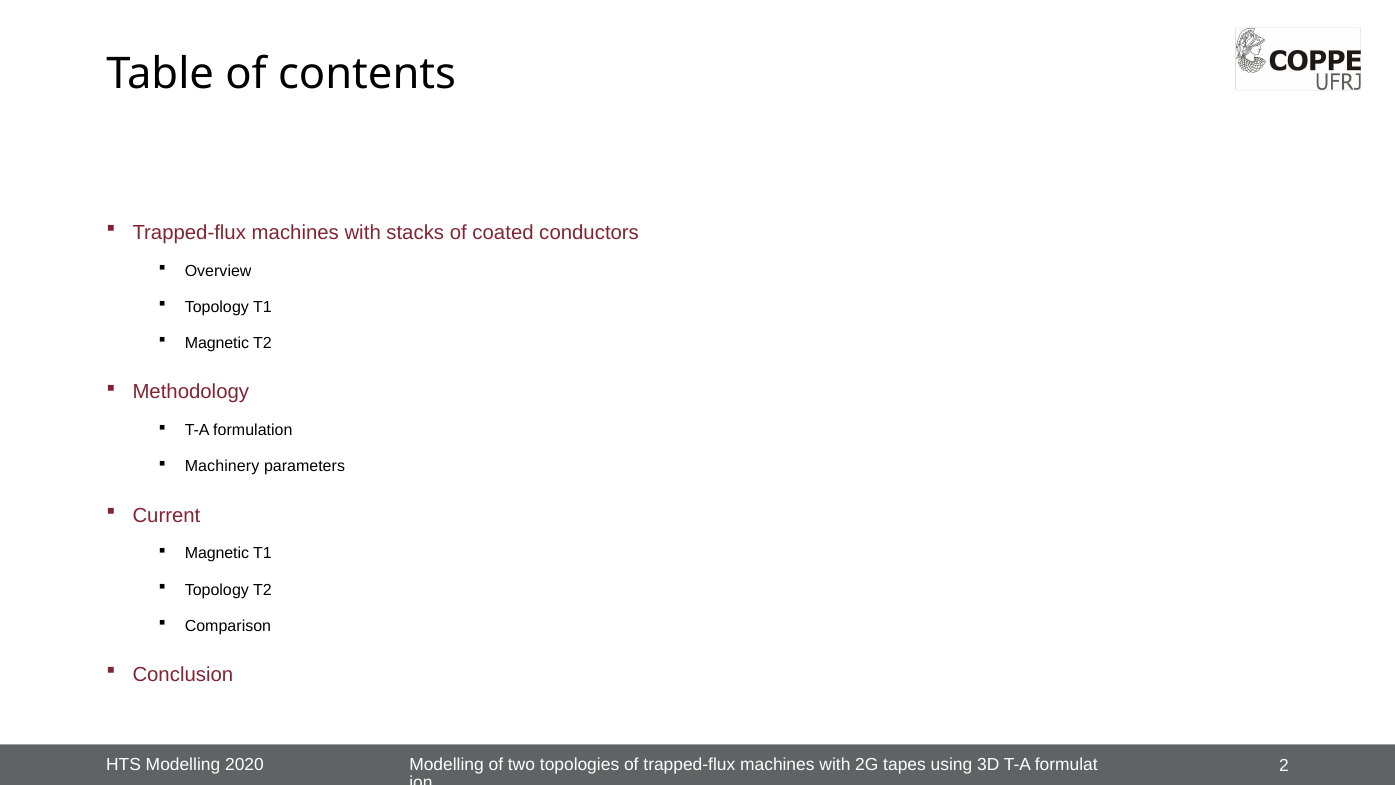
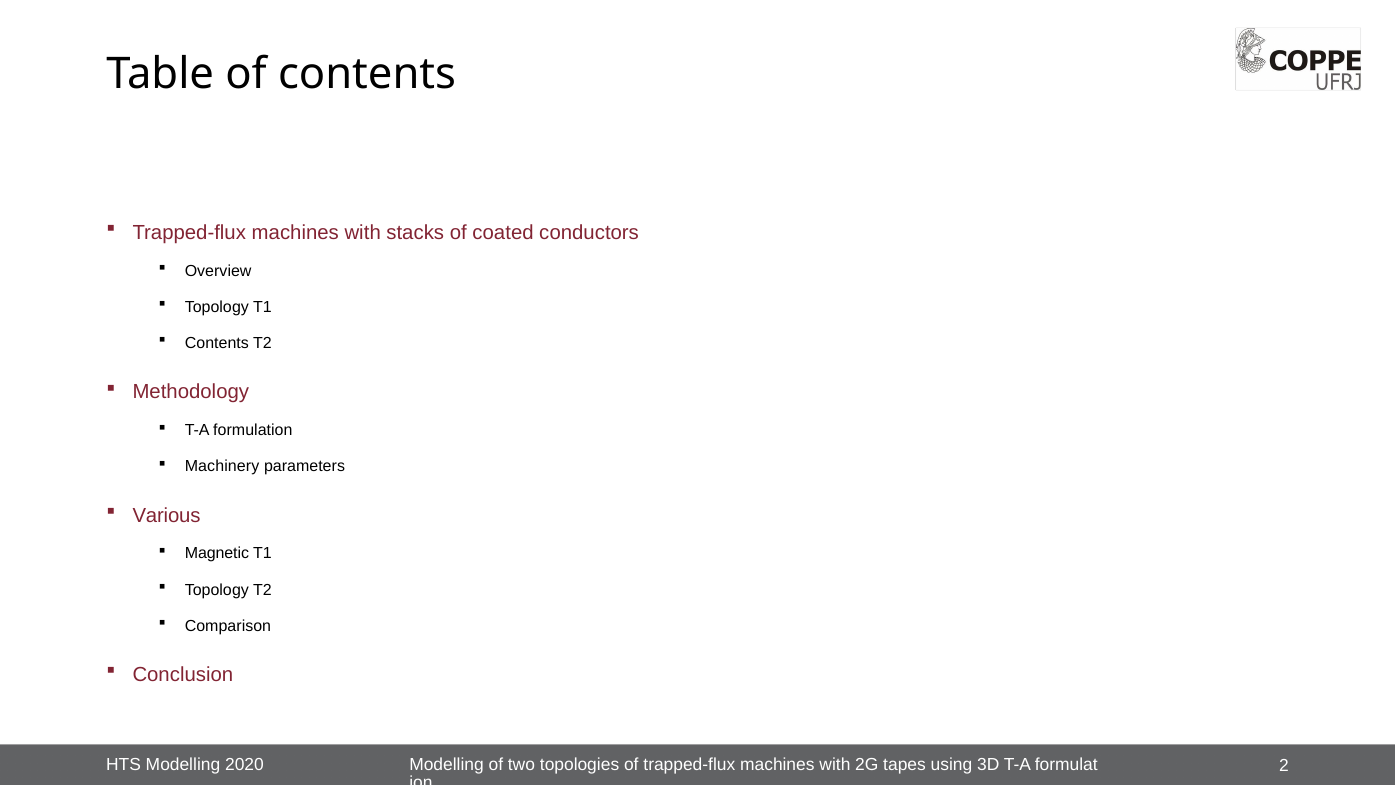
Magnetic: Magnetic -> Contents (217, 343)
Current: Current -> Various (167, 515)
